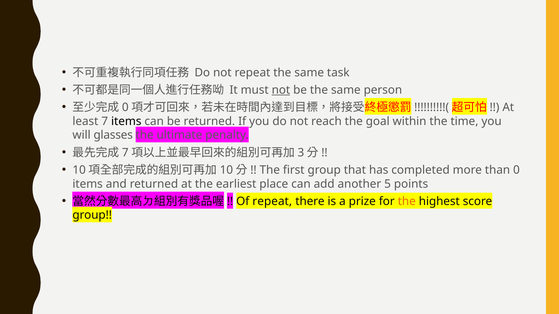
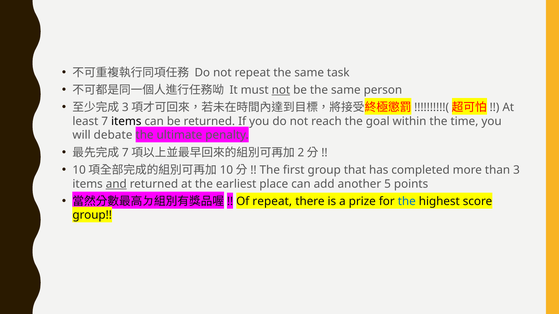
0: 0 -> 3 (125, 108)
glasses: glasses -> debate (113, 135)
3: 3 -> 2 (301, 153)
than 0: 0 -> 3 (516, 170)
and underline: none -> present (116, 184)
the colour: orange -> blue (407, 202)
